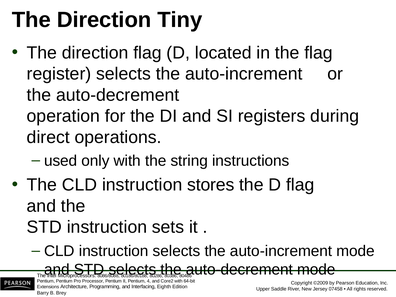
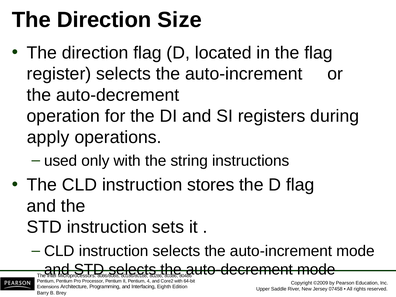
Tiny: Tiny -> Size (180, 20)
direct: direct -> apply (48, 137)
